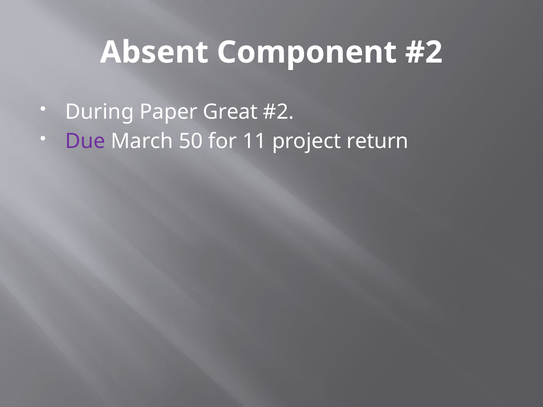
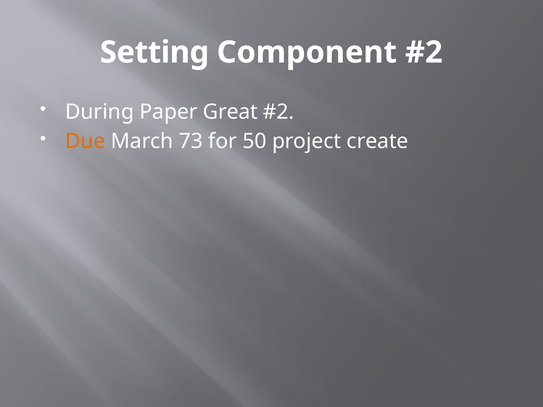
Absent: Absent -> Setting (154, 52)
Due colour: purple -> orange (85, 141)
50: 50 -> 73 (191, 141)
11: 11 -> 50 (255, 141)
return: return -> create (378, 141)
